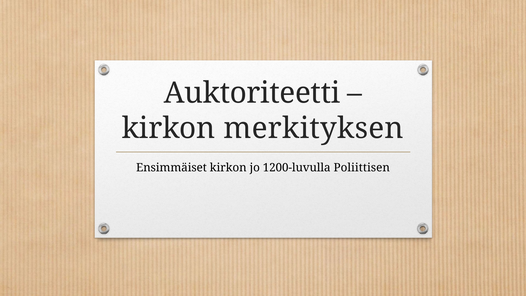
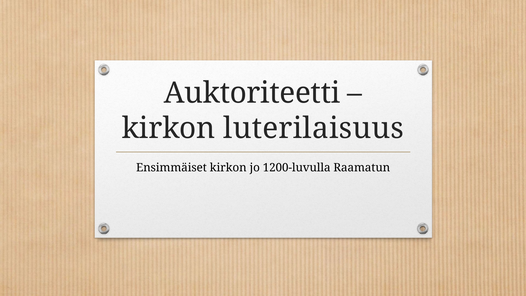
merkityksen: merkityksen -> luterilaisuus (314, 128)
Poliittisen: Poliittisen -> Raamatun (362, 167)
